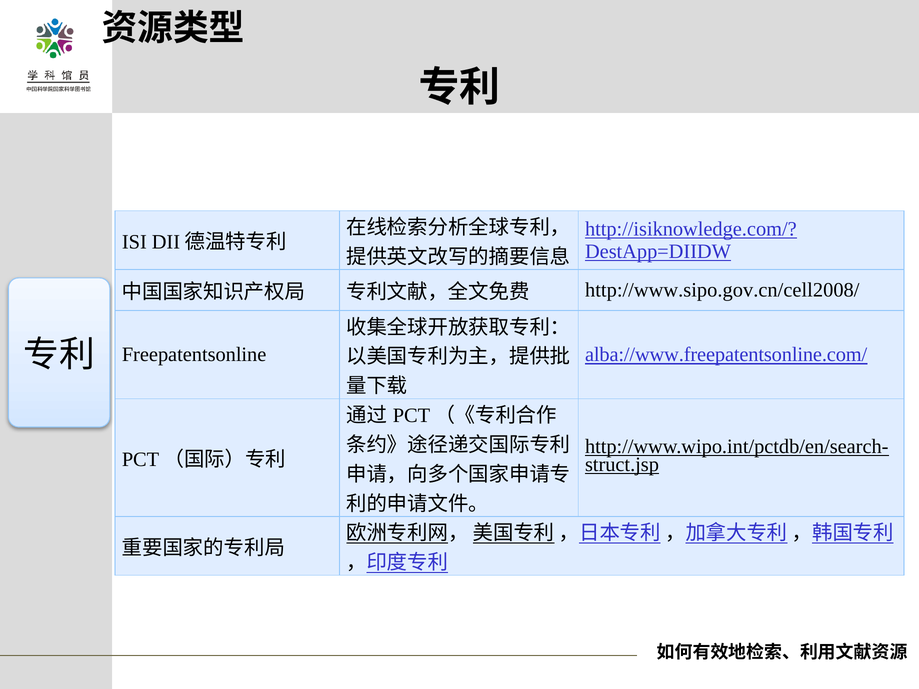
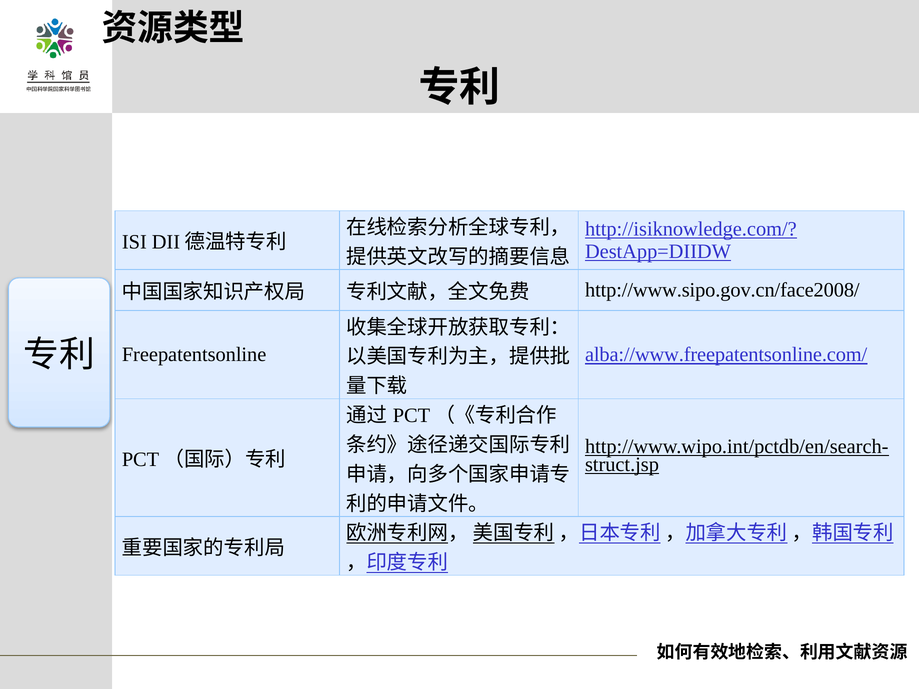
http://www.sipo.gov.cn/cell2008/: http://www.sipo.gov.cn/cell2008/ -> http://www.sipo.gov.cn/face2008/ (722, 290)
